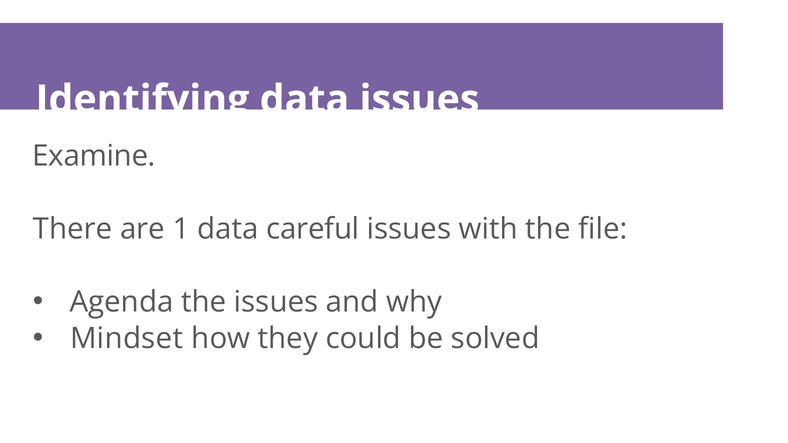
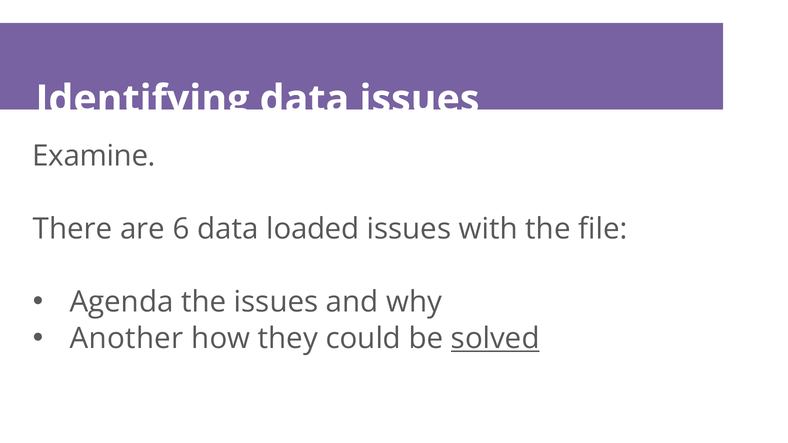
1: 1 -> 6 (181, 229)
careful: careful -> loaded (313, 229)
Mindset: Mindset -> Another (127, 339)
solved underline: none -> present (495, 339)
